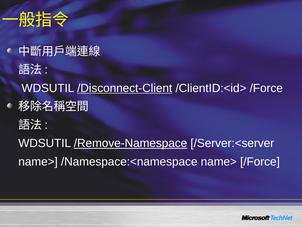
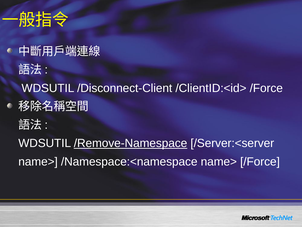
/Disconnect-Client underline: present -> none (125, 88)
